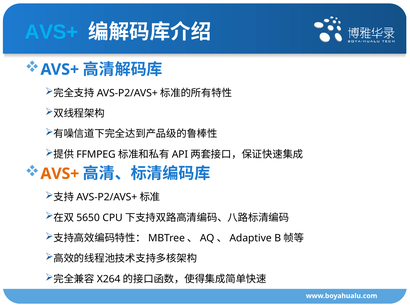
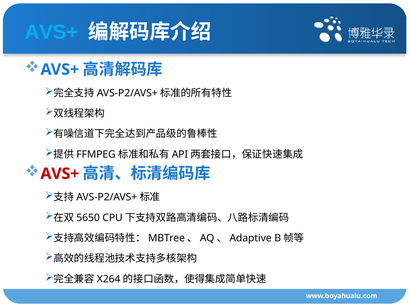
AVS+ colour: orange -> red (60, 174)
